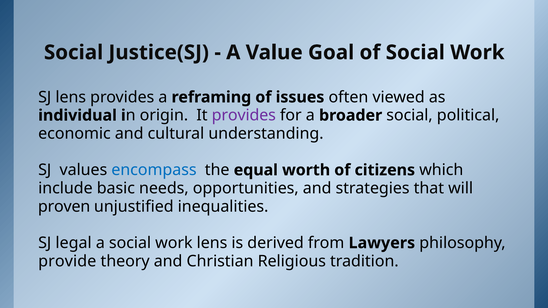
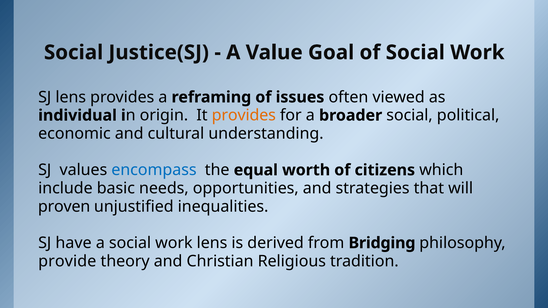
provides colour: purple -> orange (244, 115)
legal: legal -> have (74, 243)
Lawyers: Lawyers -> Bridging (382, 243)
